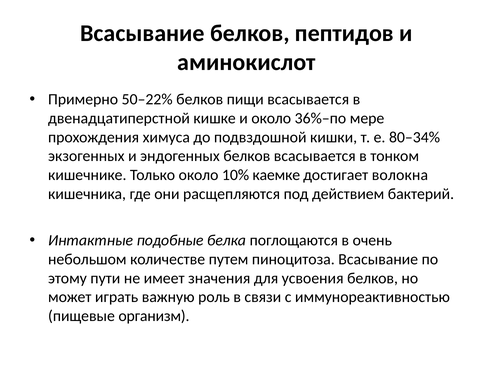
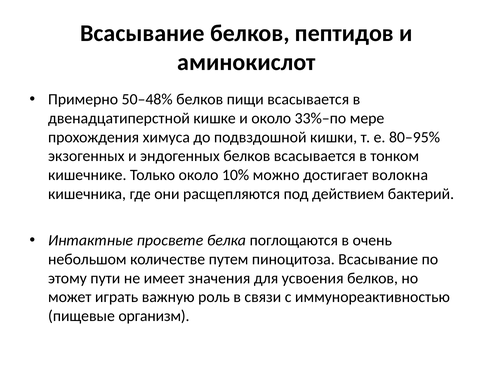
50–22%: 50–22% -> 50–48% (147, 99)
36%–по: 36%–по -> 33%–по (320, 118)
80–34%: 80–34% -> 80–95% (415, 137)
каемке: каемке -> можно (276, 175)
подобные: подобные -> просвете (170, 240)
